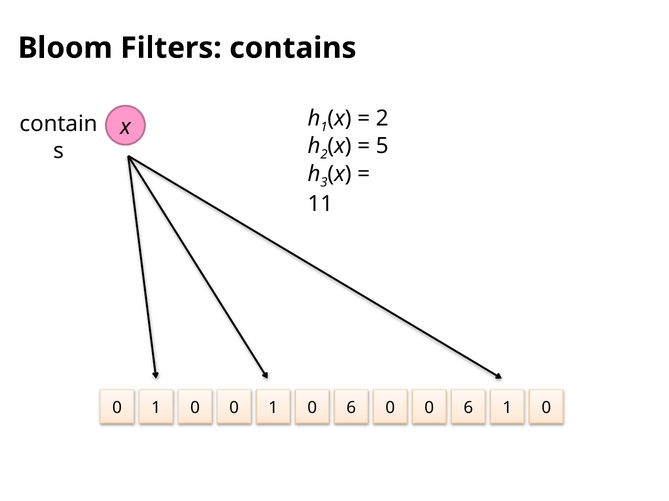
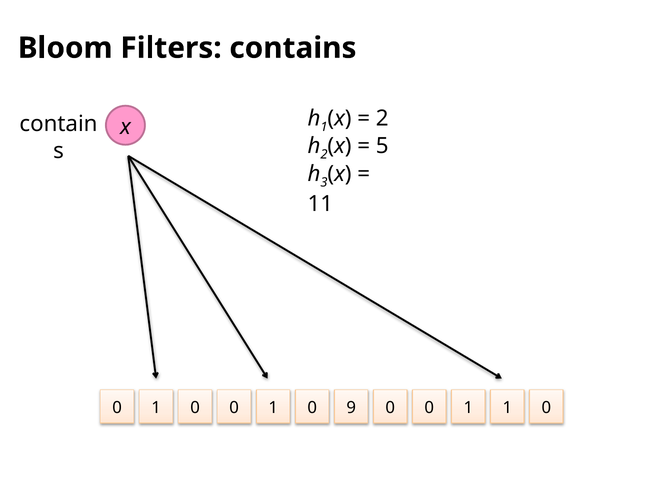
1 0 6: 6 -> 9 (351, 408)
6: 6 -> 1 (468, 408)
